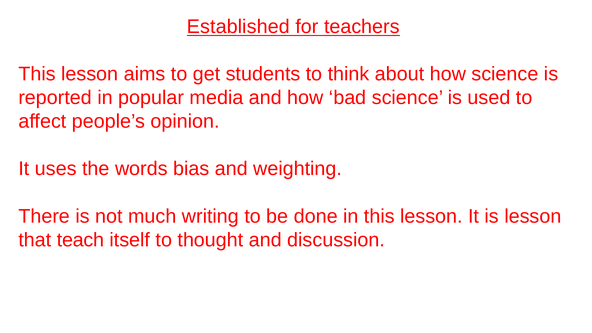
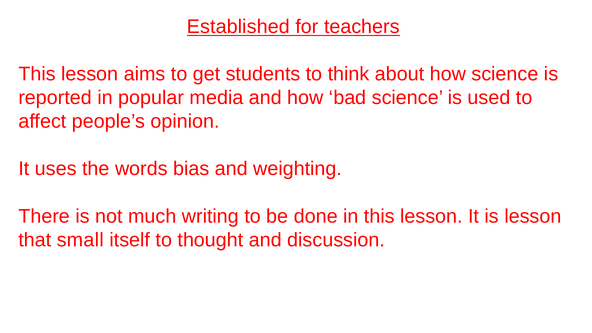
teach: teach -> small (80, 240)
